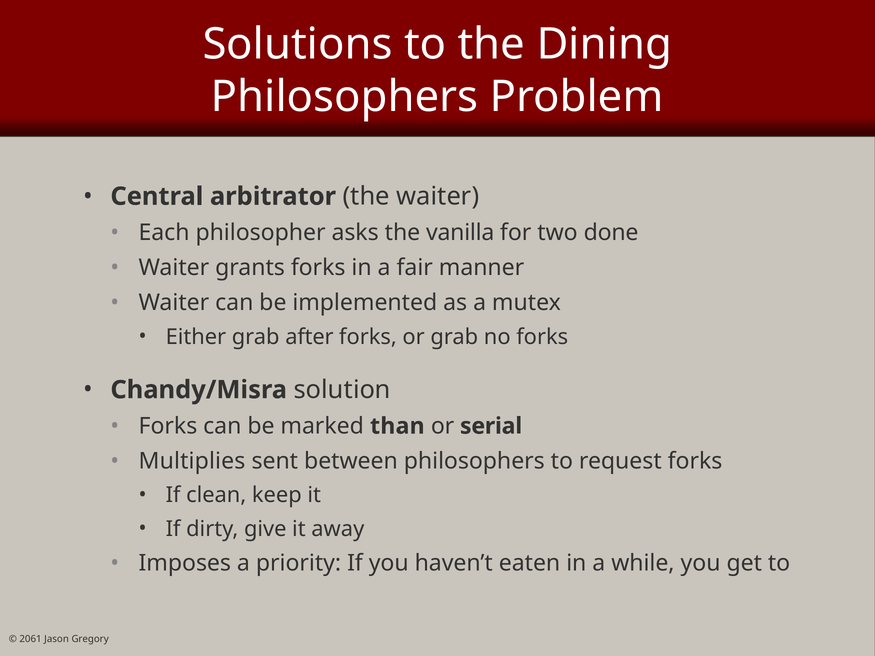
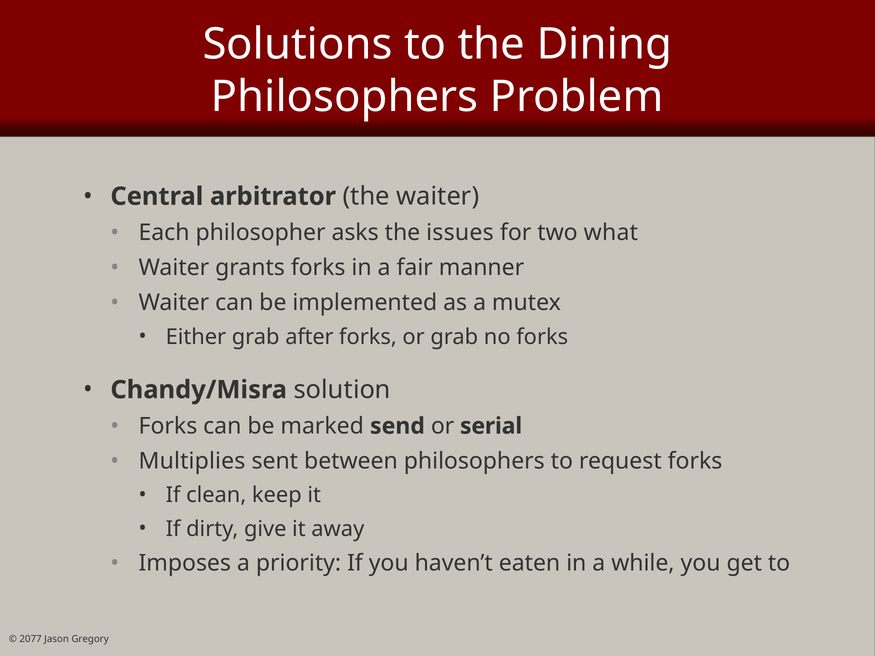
vanilla: vanilla -> issues (460, 233)
done: done -> what (611, 233)
than: than -> send (397, 426)
2061: 2061 -> 2077 (31, 639)
